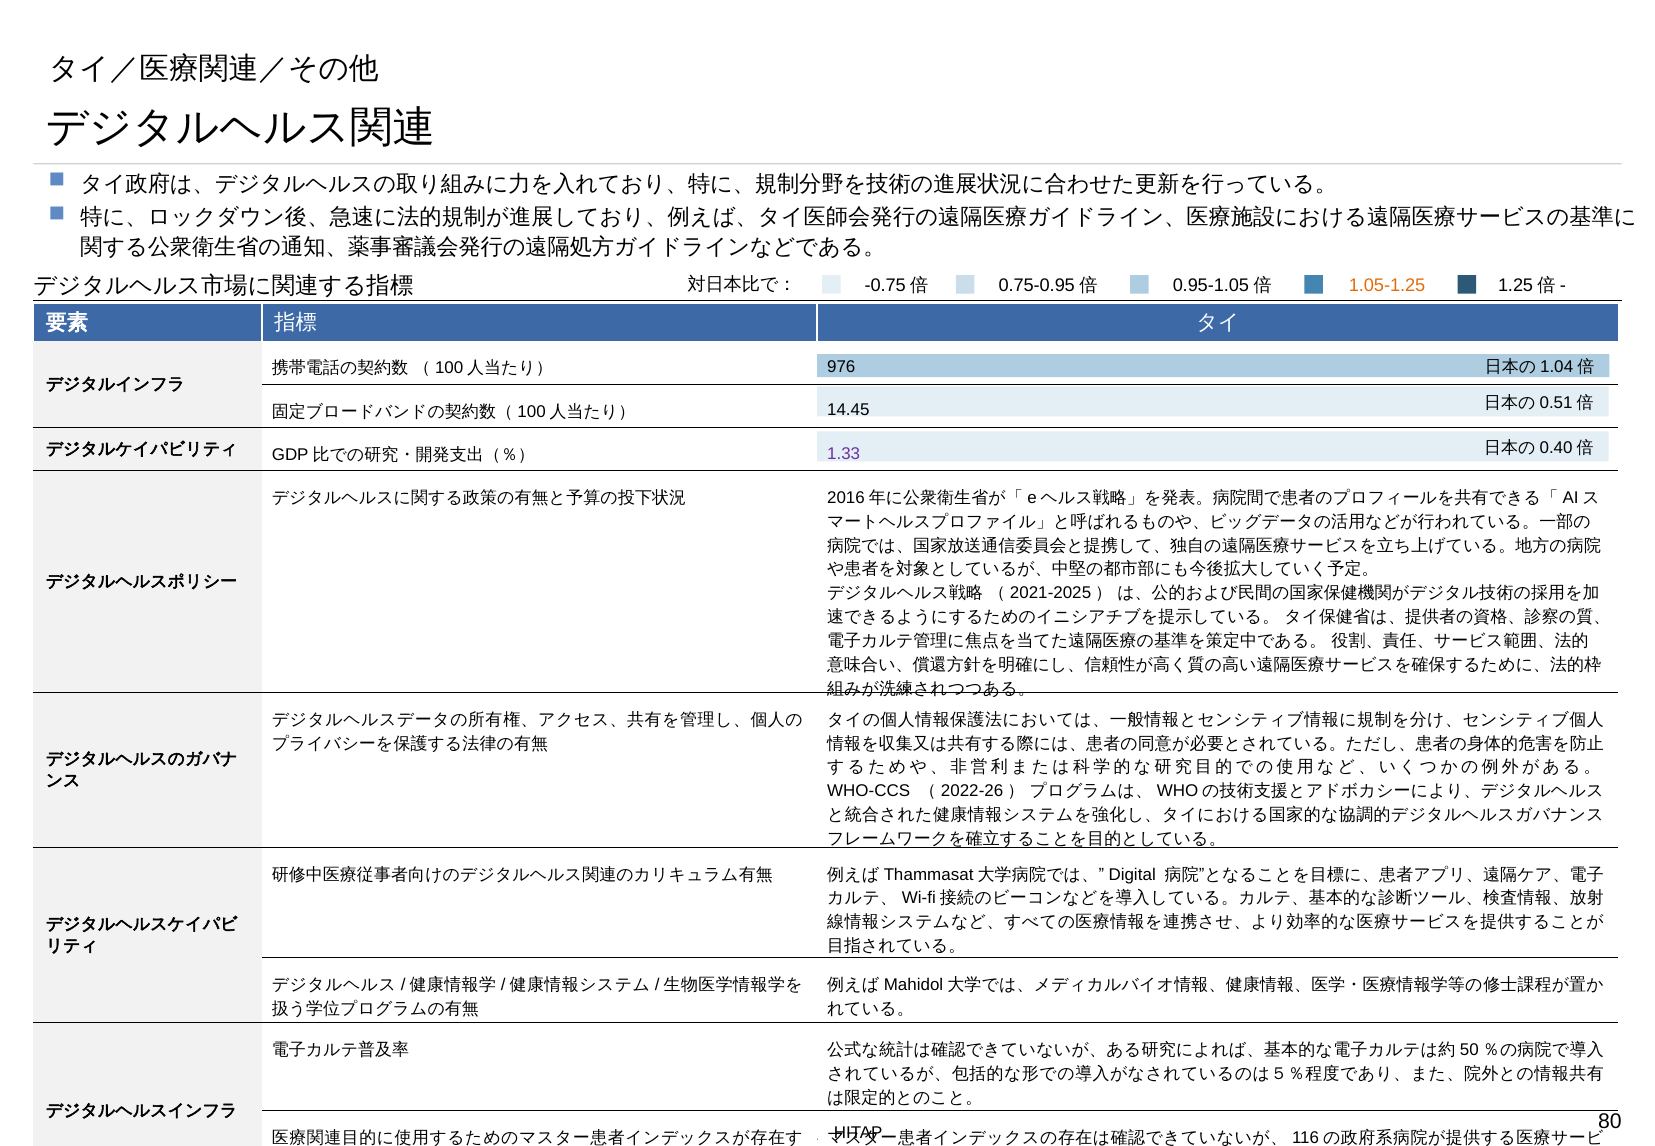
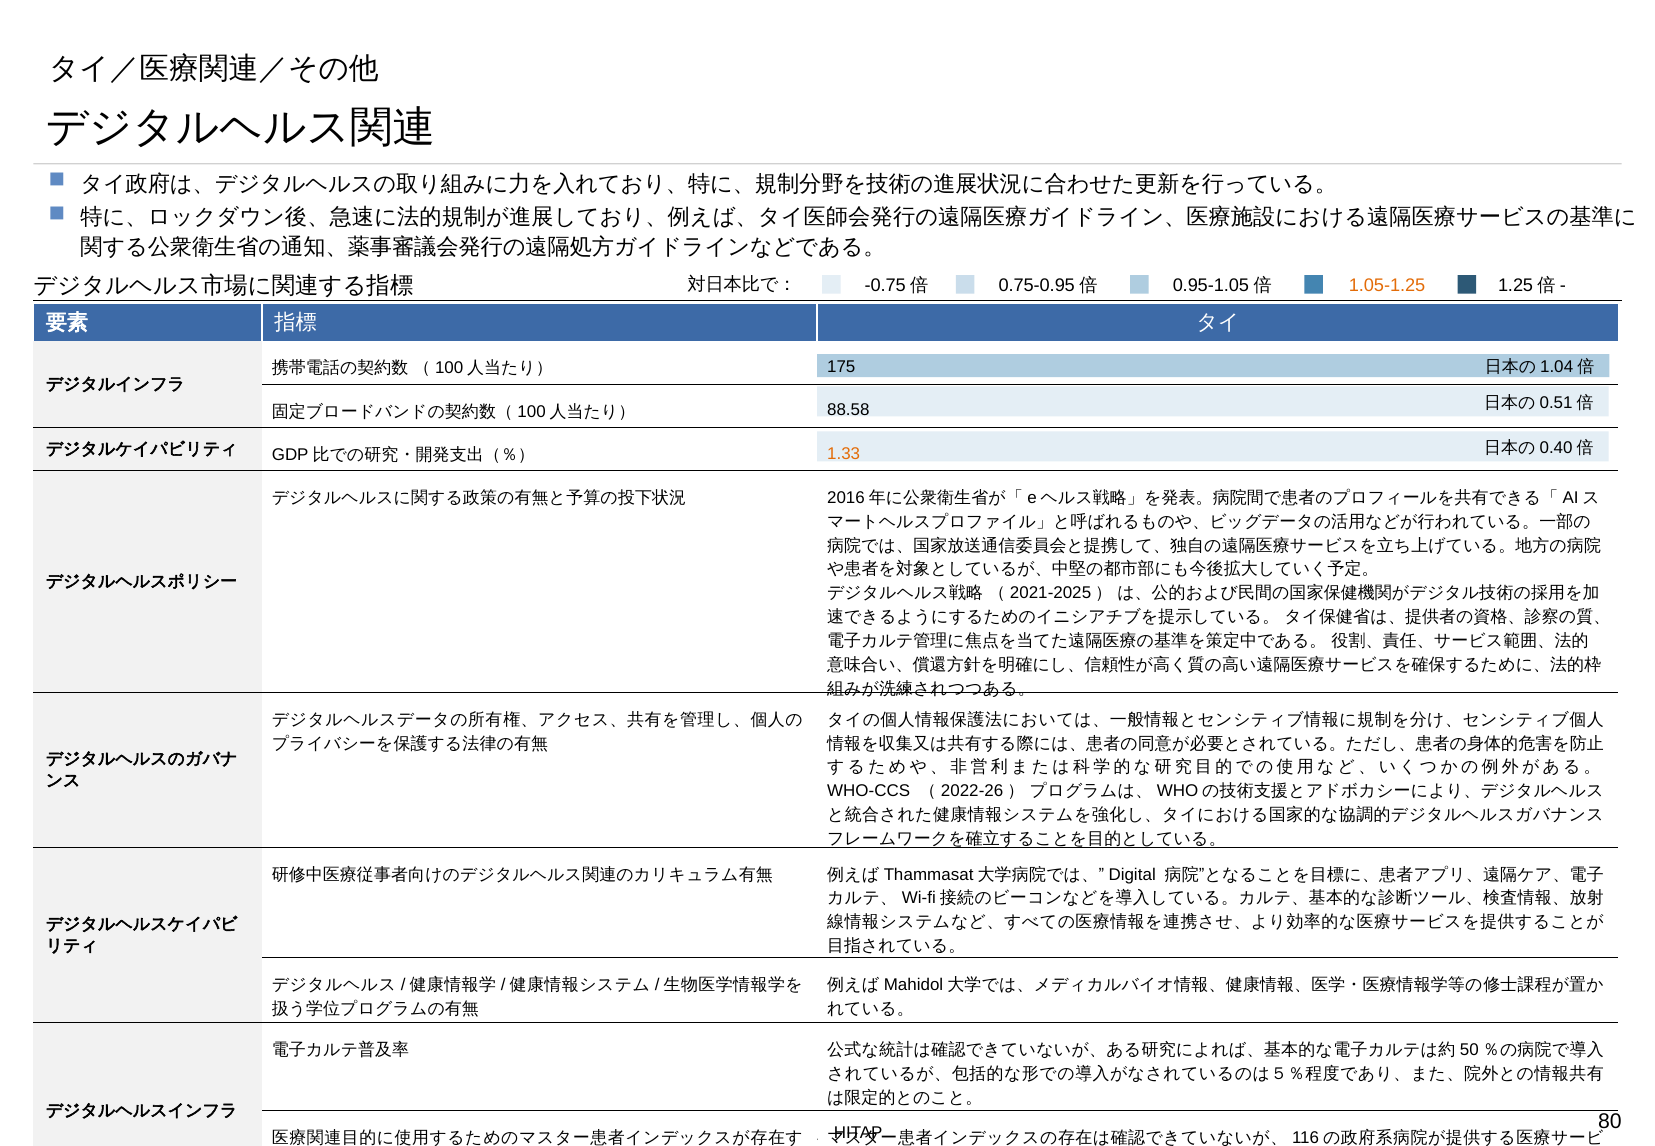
976: 976 -> 175 (841, 367)
14.45: 14.45 -> 88.58 (848, 410)
1.33 colour: purple -> orange (844, 453)
